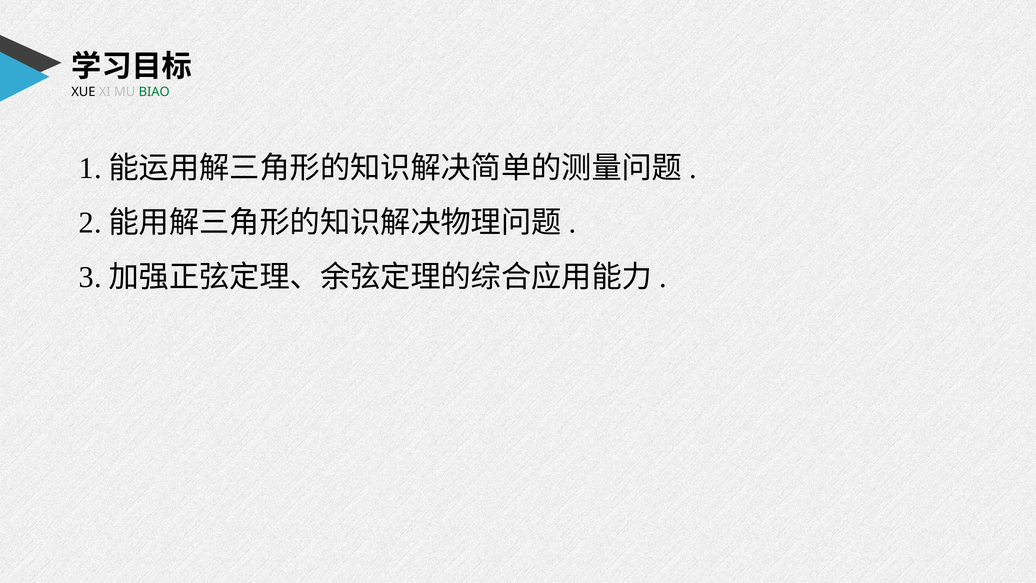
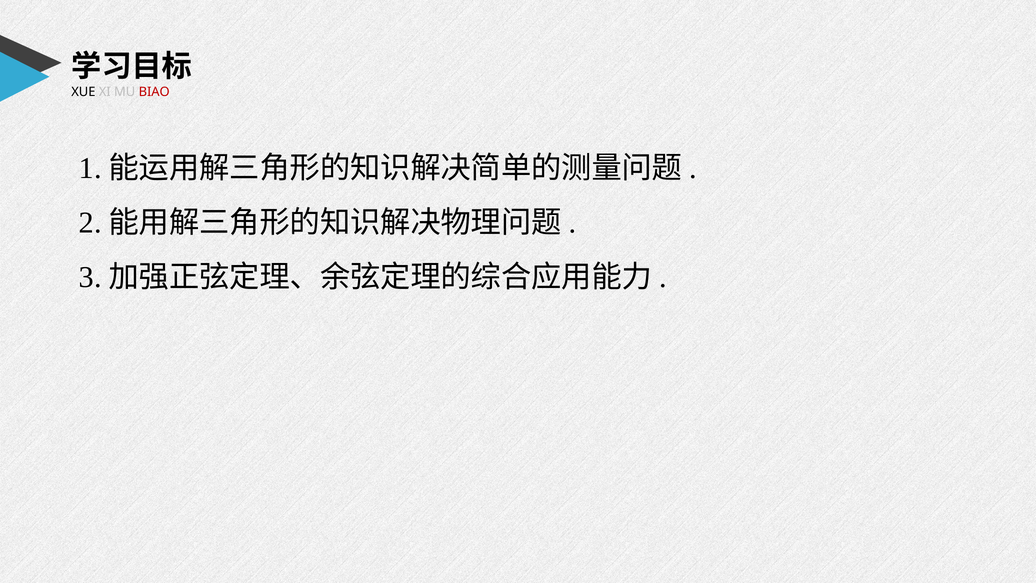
BIAO colour: green -> red (154, 92)
